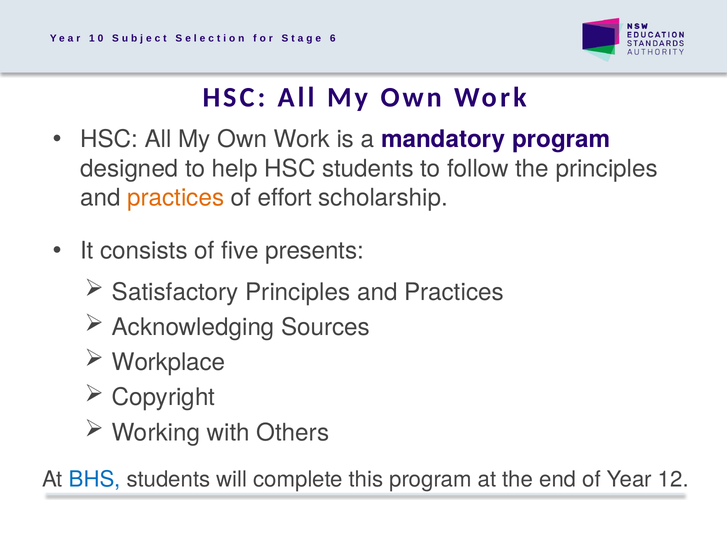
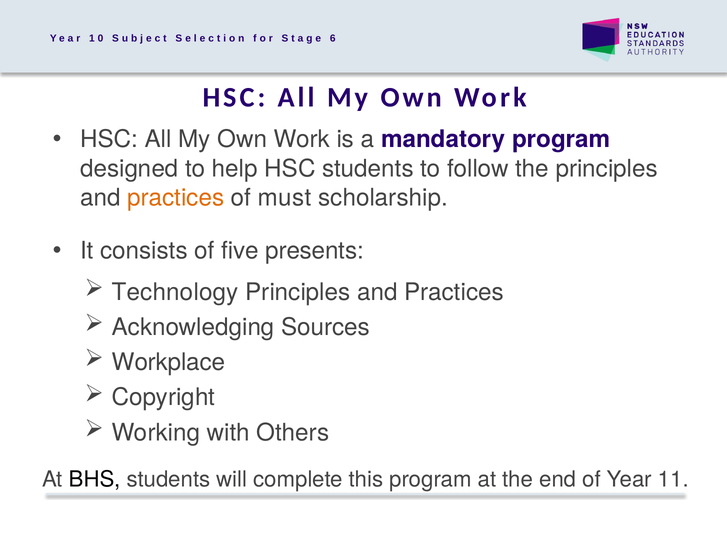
effort: effort -> must (285, 198)
Satisfactory: Satisfactory -> Technology (175, 292)
BHS colour: blue -> black (95, 480)
12: 12 -> 11 (673, 480)
